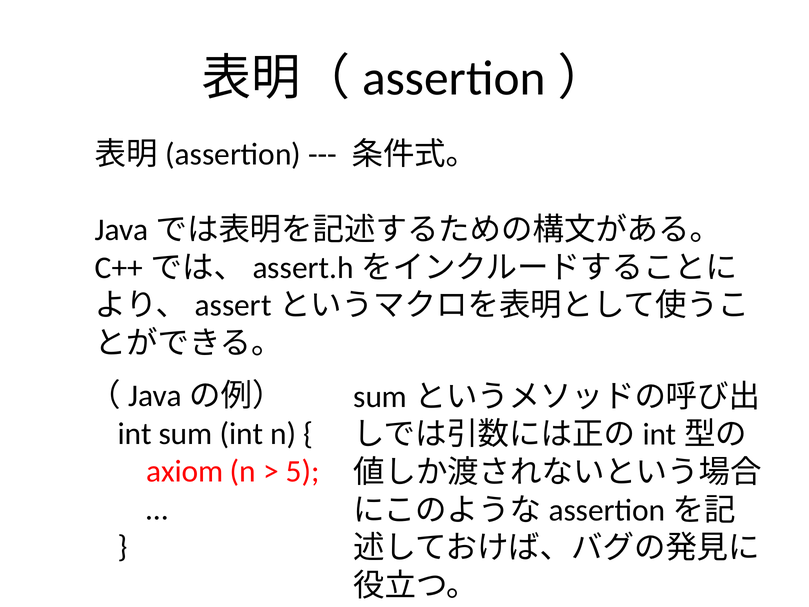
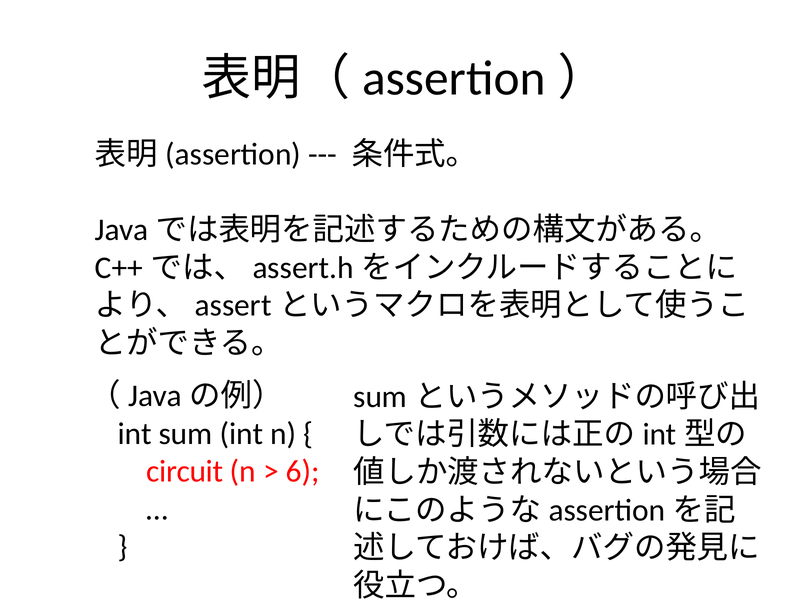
axiom: axiom -> circuit (185, 471)
5: 5 -> 6 (303, 471)
